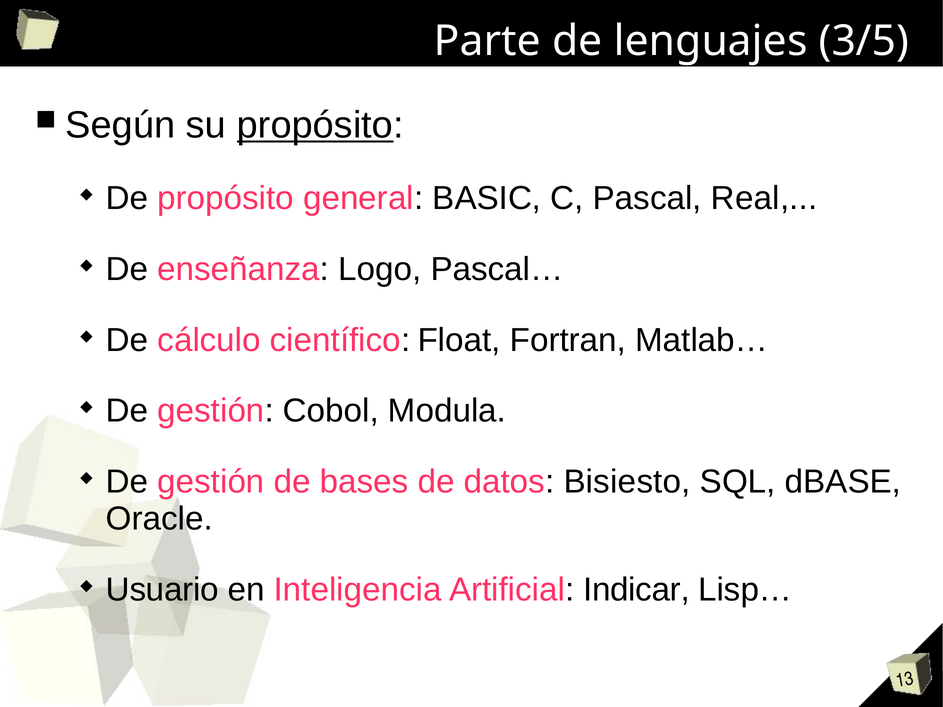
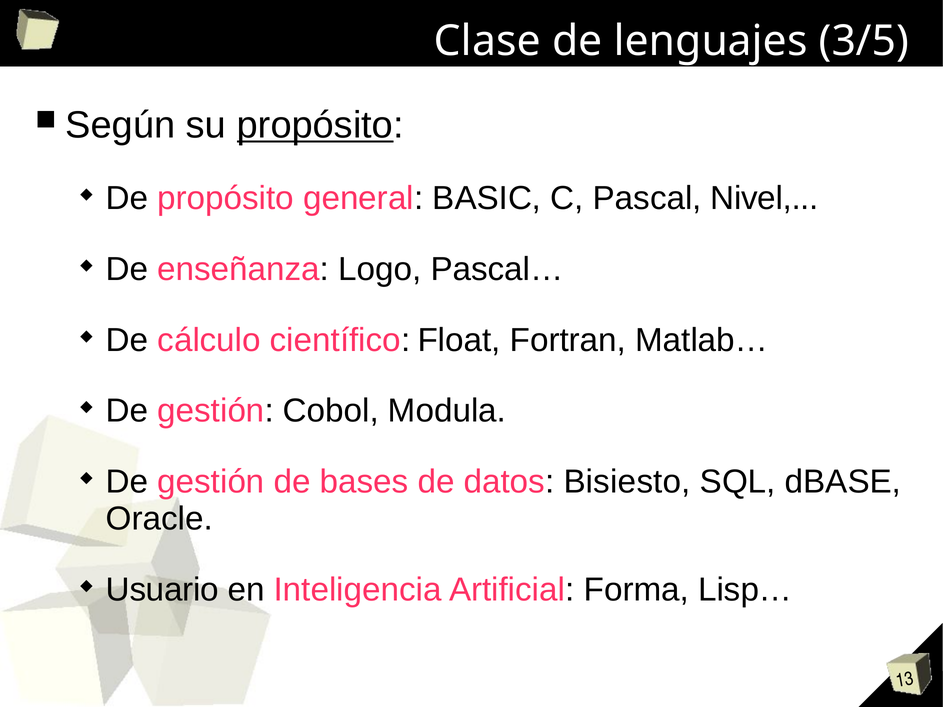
Parte: Parte -> Clase (487, 41)
Real: Real -> Nivel (764, 198)
Indicar: Indicar -> Forma (636, 590)
